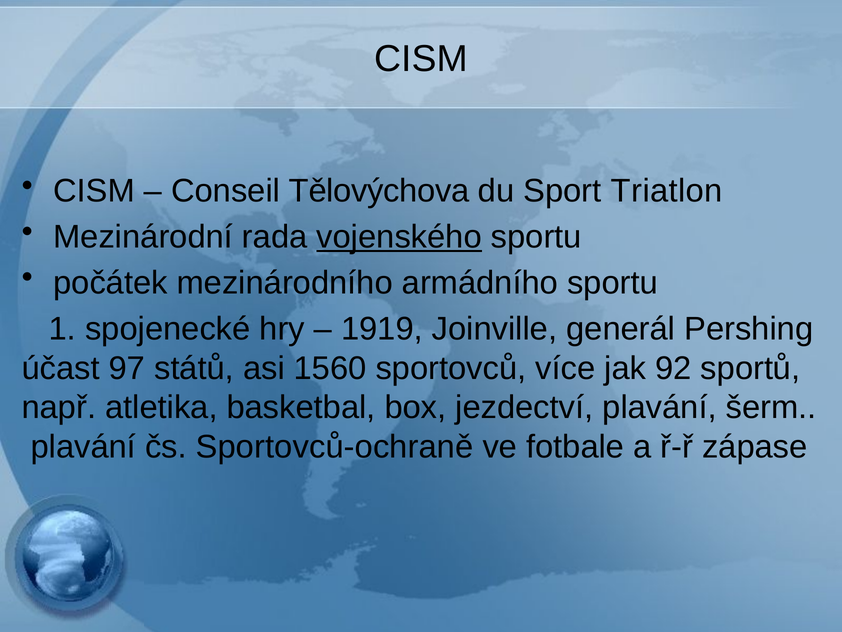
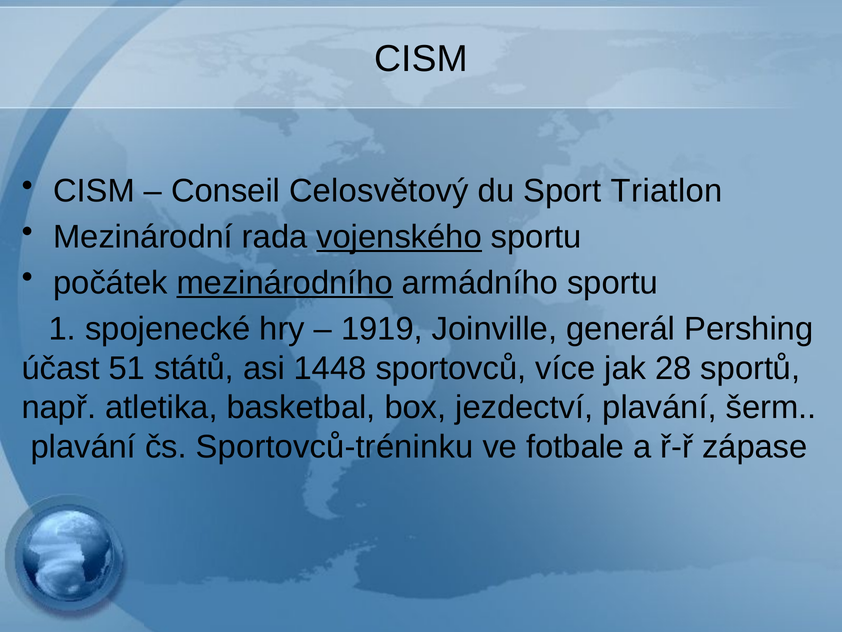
Tělovýchova: Tělovýchova -> Celosvětový (379, 191)
mezinárodního underline: none -> present (285, 283)
97: 97 -> 51 (127, 368)
1560: 1560 -> 1448 (330, 368)
92: 92 -> 28 (673, 368)
Sportovců-ochraně: Sportovců-ochraně -> Sportovců-tréninku (335, 447)
